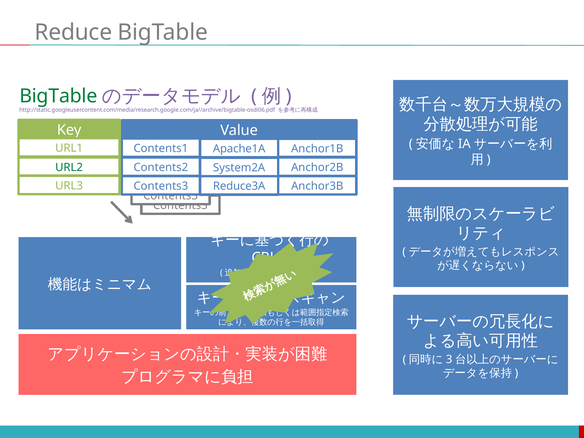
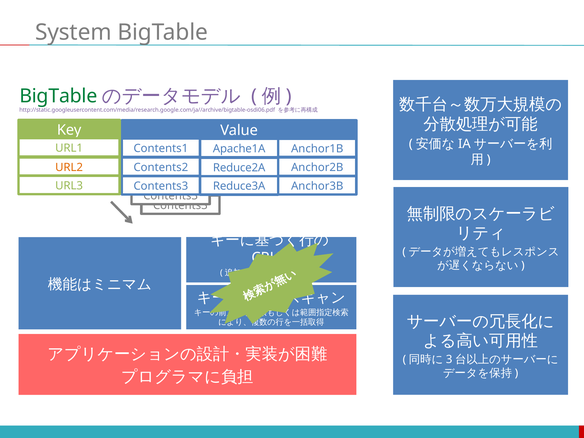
Reduce: Reduce -> System (73, 32)
URL2 colour: green -> orange (69, 167)
System2A: System2A -> Reduce2A (239, 168)
